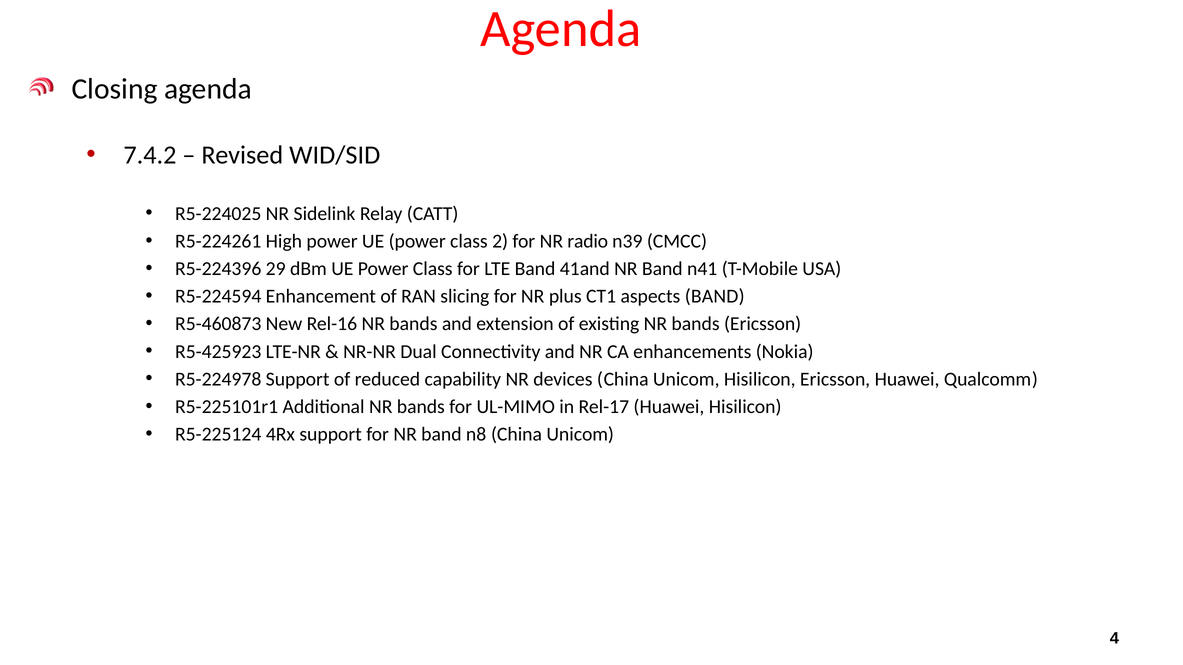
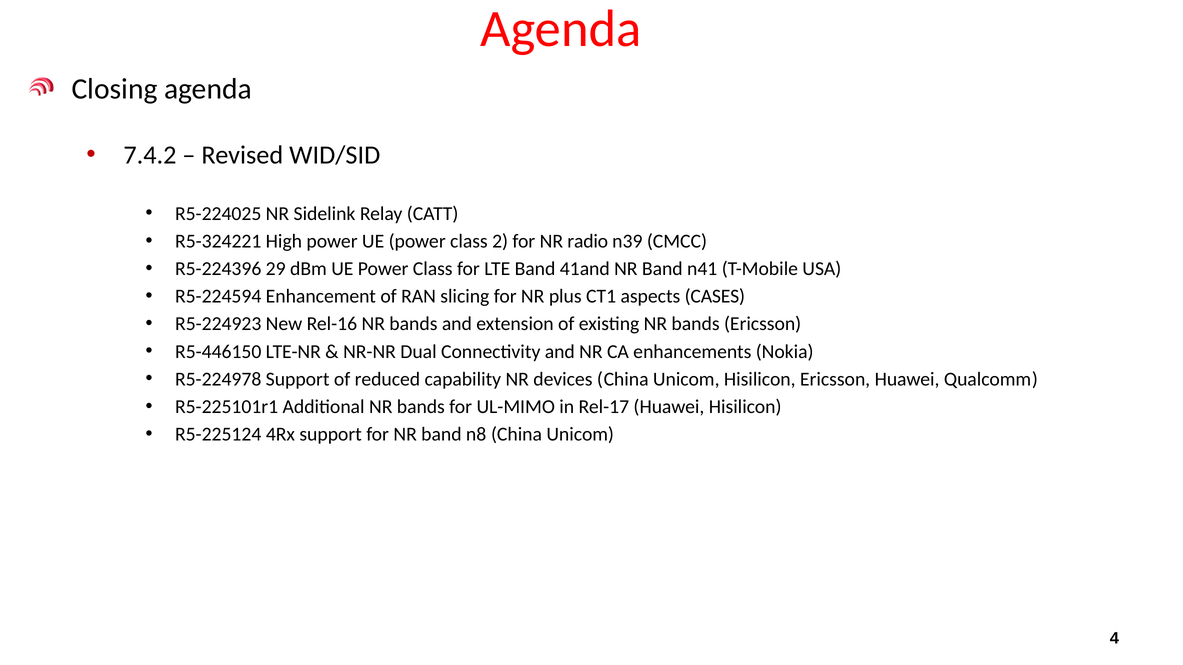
R5-224261: R5-224261 -> R5-324221 (218, 241)
aspects BAND: BAND -> CASES (715, 297)
R5-460873: R5-460873 -> R5-224923 (218, 324)
R5-425923: R5-425923 -> R5-446150 (218, 352)
